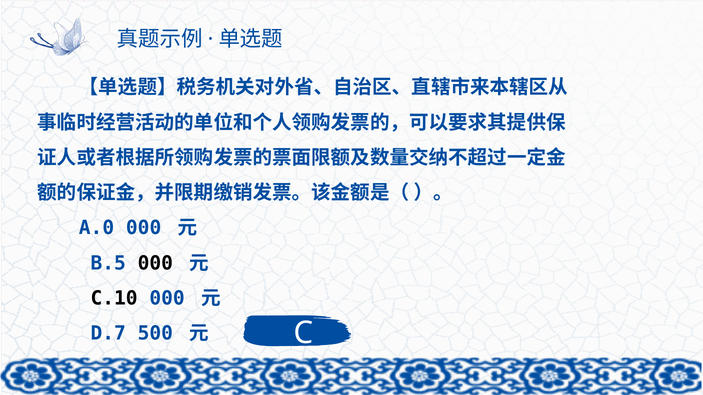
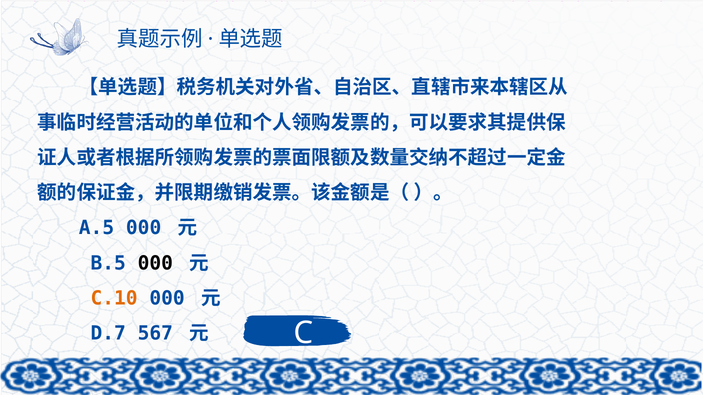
A.0: A.0 -> A.5 (96, 228)
C.10 colour: black -> orange (114, 299)
500: 500 -> 567 (155, 334)
